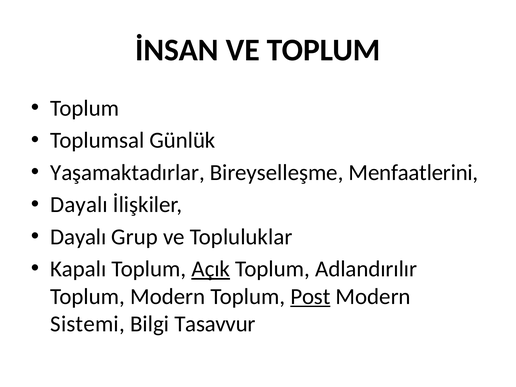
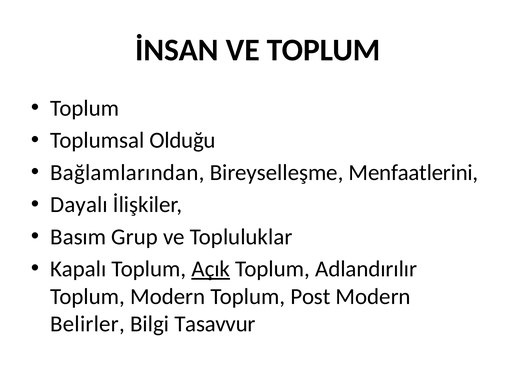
Günlük: Günlük -> Olduğu (183, 140)
Yaşamaktadırlar: Yaşamaktadırlar -> Bağlamlarından (127, 173)
Dayalı: Dayalı -> Basım (78, 237)
Post underline: present -> none (310, 297)
Sistemi: Sistemi -> Belirler (88, 324)
